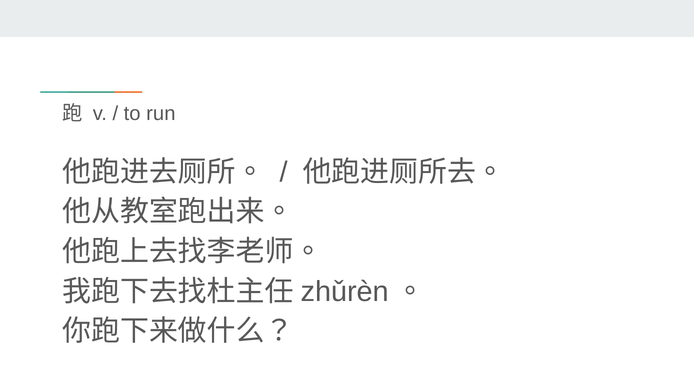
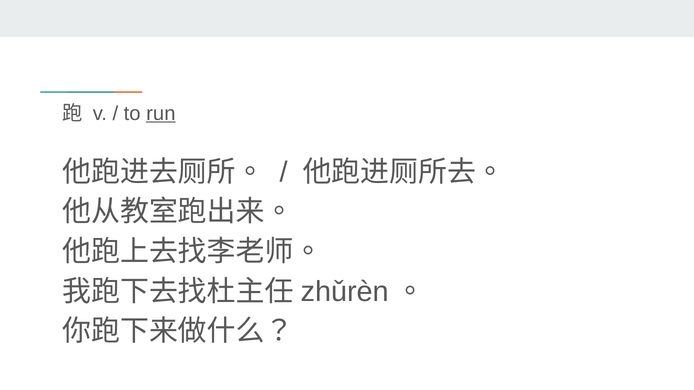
run underline: none -> present (161, 113)
